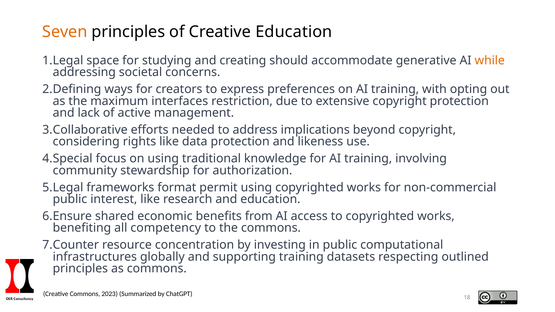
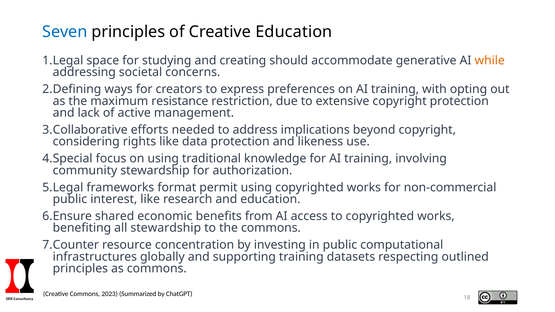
Seven colour: orange -> blue (65, 32)
interfaces: interfaces -> resistance (180, 101)
all competency: competency -> stewardship (166, 228)
